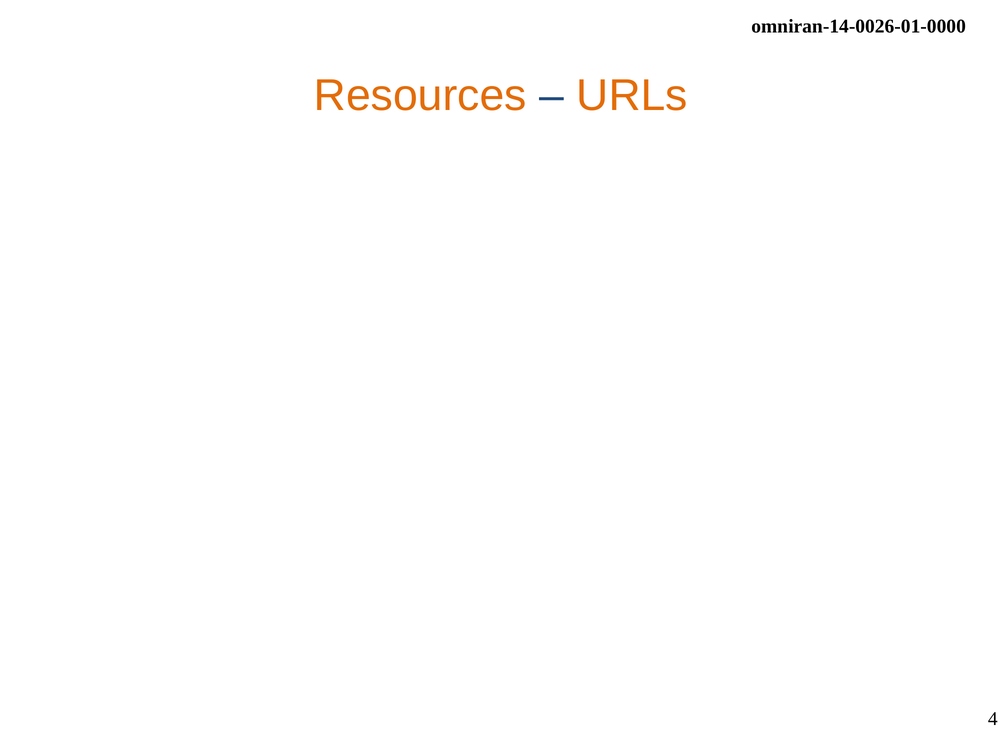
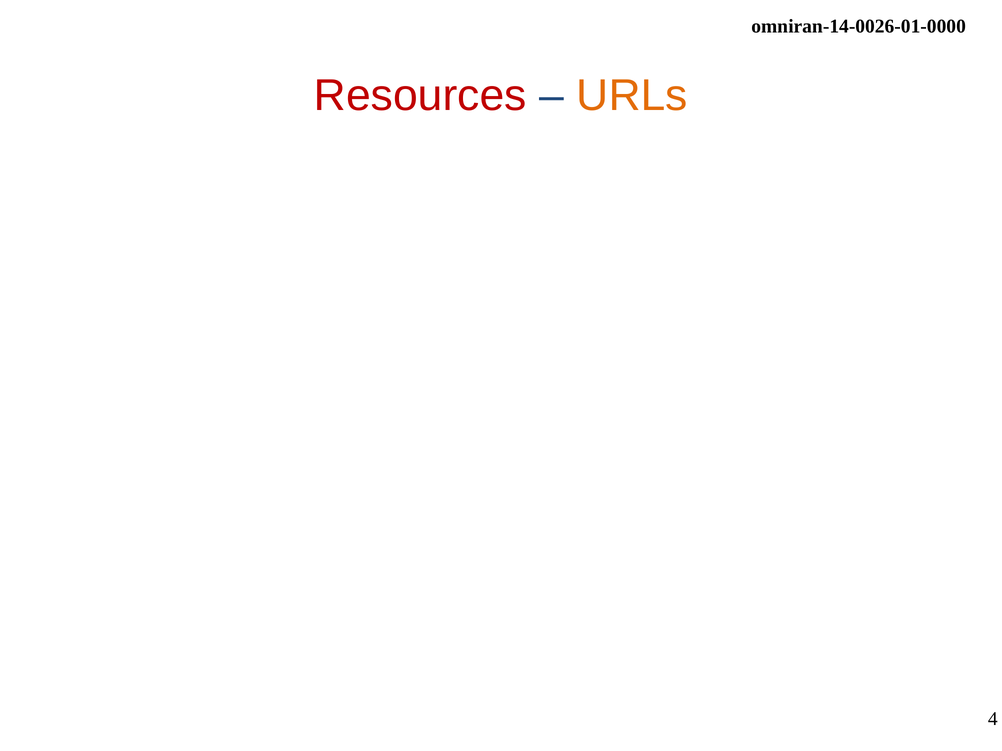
Resources colour: orange -> red (420, 96)
